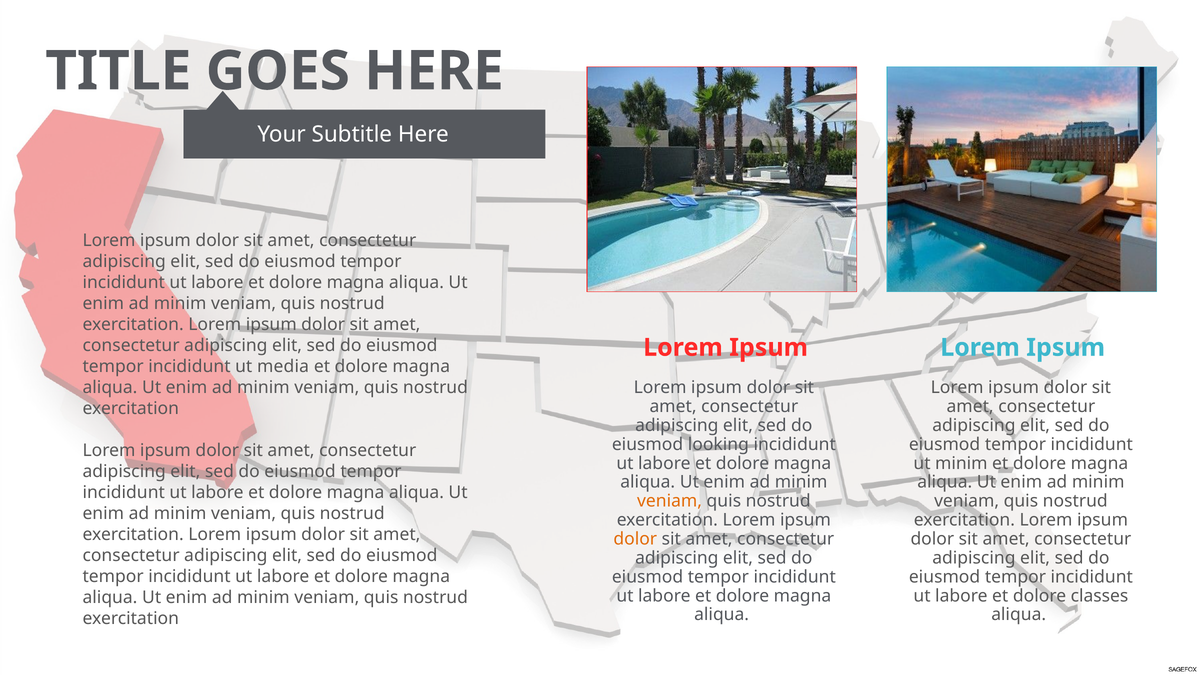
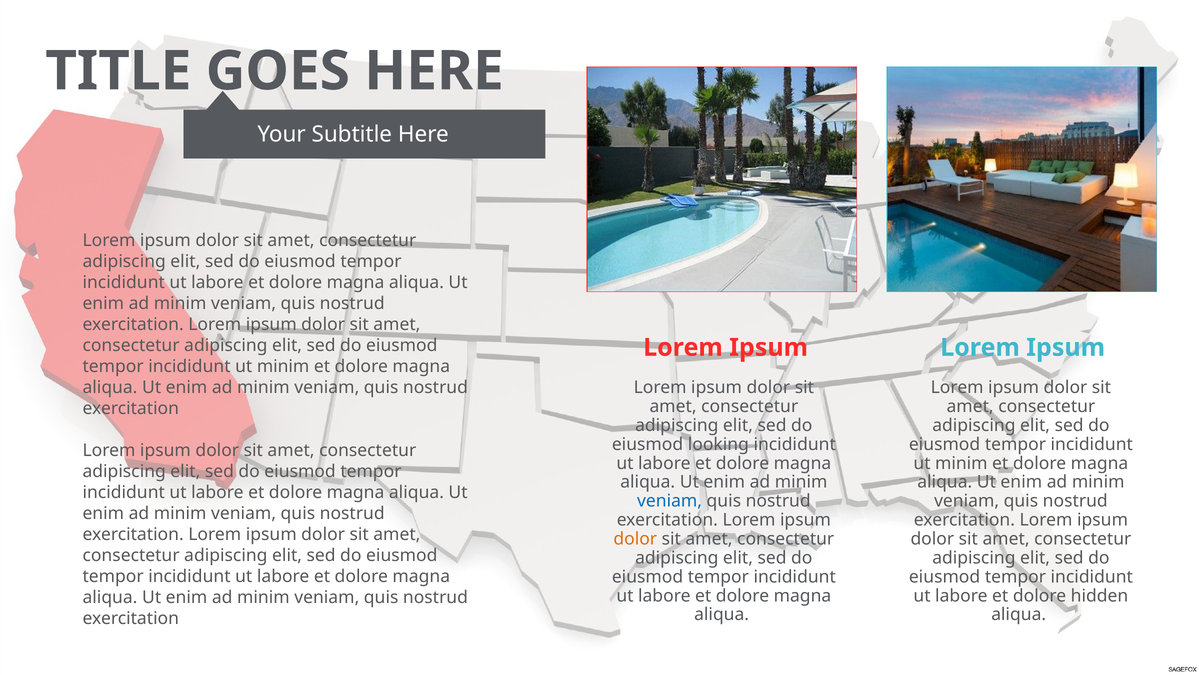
media: media -> minim (283, 366)
veniam colour: orange -> blue (670, 501)
classes: classes -> hidden (1099, 595)
